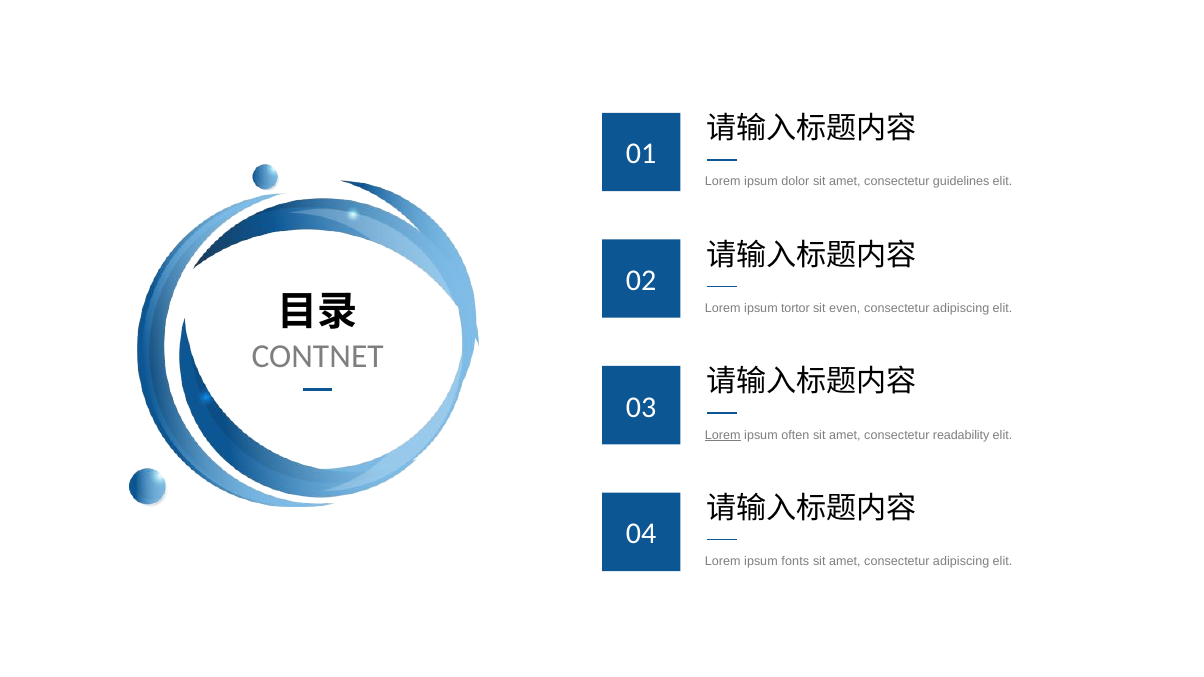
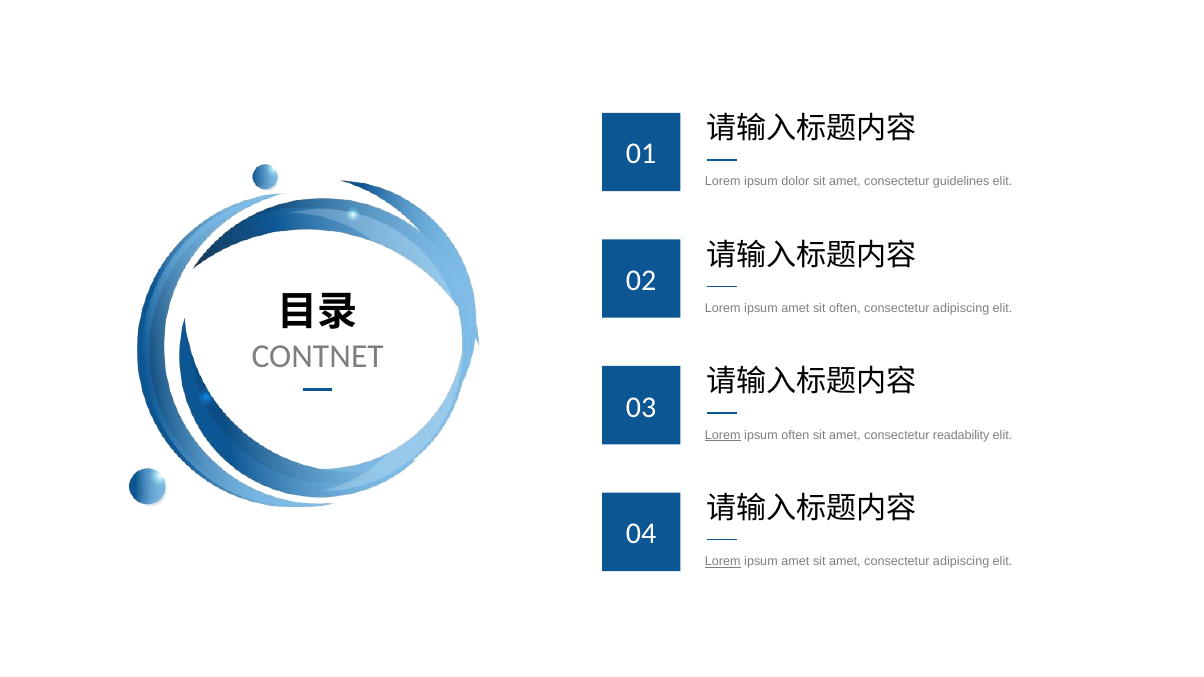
tortor: tortor -> amet (795, 309)
sit even: even -> often (845, 309)
Lorem underline: none -> present (723, 562)
fonts: fonts -> amet (795, 562)
